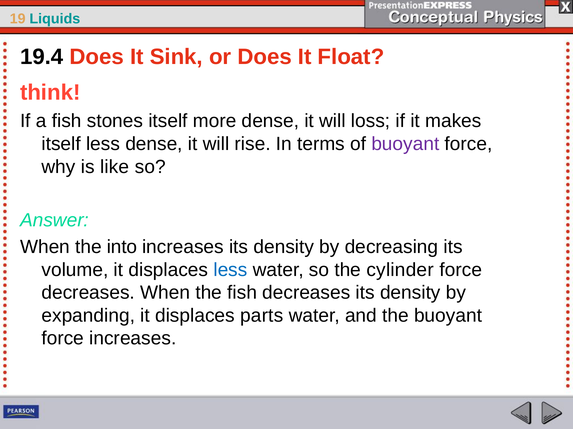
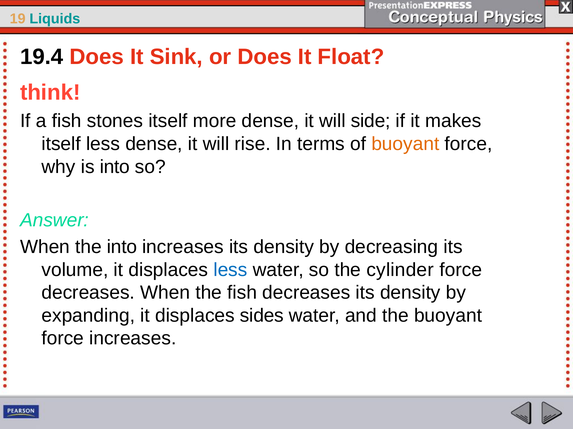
loss: loss -> side (371, 121)
buoyant colour: purple -> orange (405, 144)
is like: like -> into (115, 167)
parts: parts -> sides (262, 316)
